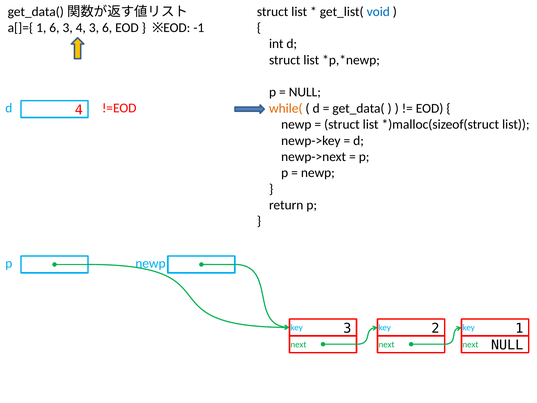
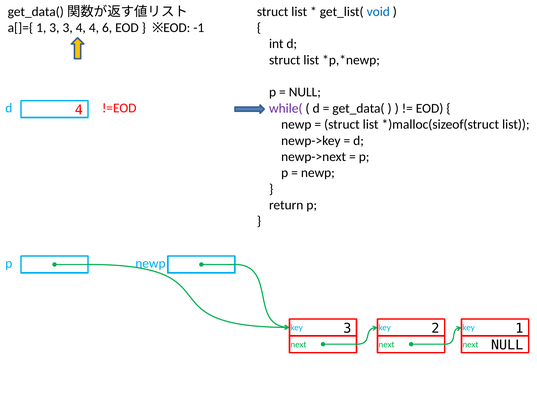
1 6: 6 -> 3 (54, 28)
4 3: 3 -> 4 (94, 28)
while( colour: orange -> purple (286, 108)
